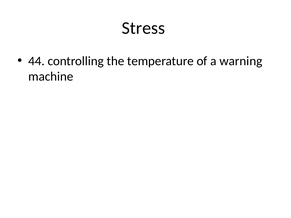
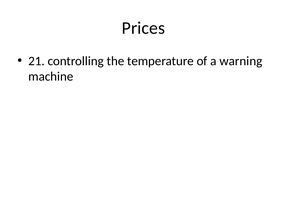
Stress: Stress -> Prices (143, 28)
44: 44 -> 21 (37, 61)
